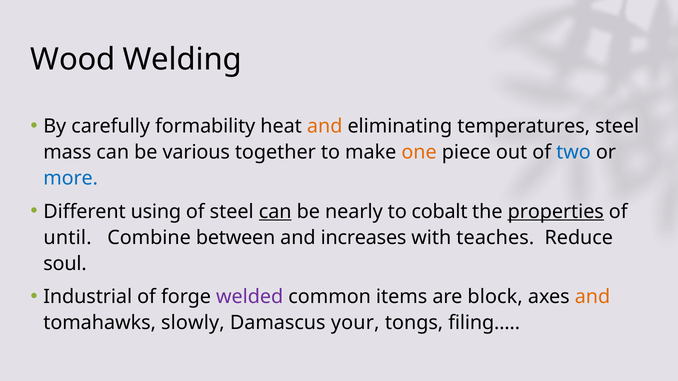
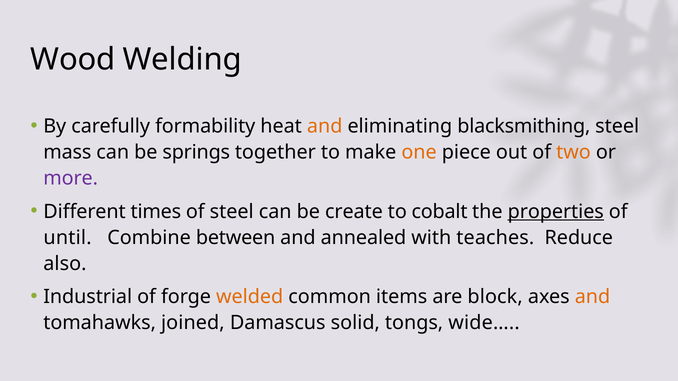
temperatures: temperatures -> blacksmithing (524, 127)
various: various -> springs (196, 153)
two colour: blue -> orange (573, 153)
more colour: blue -> purple (71, 179)
using: using -> times (156, 212)
can underline: present -> none (275, 212)
nearly: nearly -> create (354, 212)
increases: increases -> annealed (364, 238)
soul: soul -> also (65, 264)
welded colour: purple -> orange (250, 297)
slowly: slowly -> joined (193, 323)
your: your -> solid (355, 323)
filing…: filing… -> wide… (484, 323)
